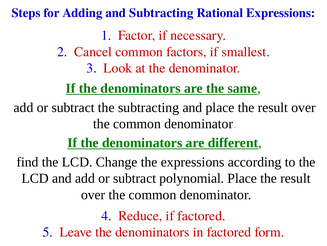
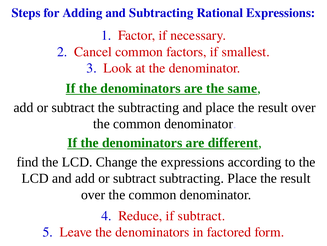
subtract polynomial: polynomial -> subtracting (192, 178)
if factored: factored -> subtract (201, 215)
